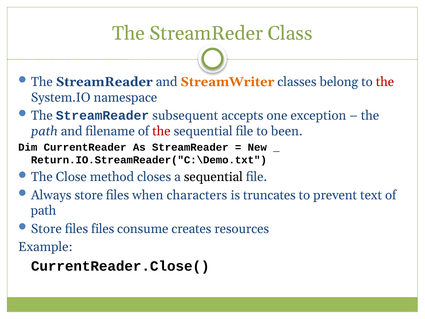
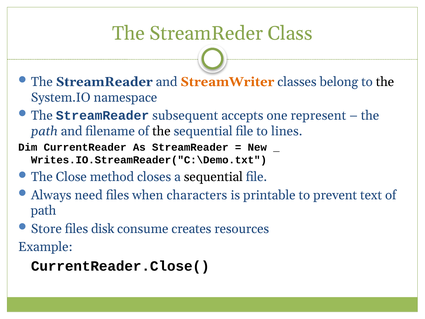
the colour: red -> black (385, 82)
exception: exception -> represent (318, 115)
the colour: red -> black (161, 131)
been: been -> lines (287, 131)
Return.IO.StreamReader("C:\Demo.txt: Return.IO.StreamReader("C:\Demo.txt -> Writes.IO.StreamReader("C:\Demo.txt (149, 160)
Always store: store -> need (89, 195)
truncates: truncates -> printable (269, 195)
files files: files -> disk (103, 229)
